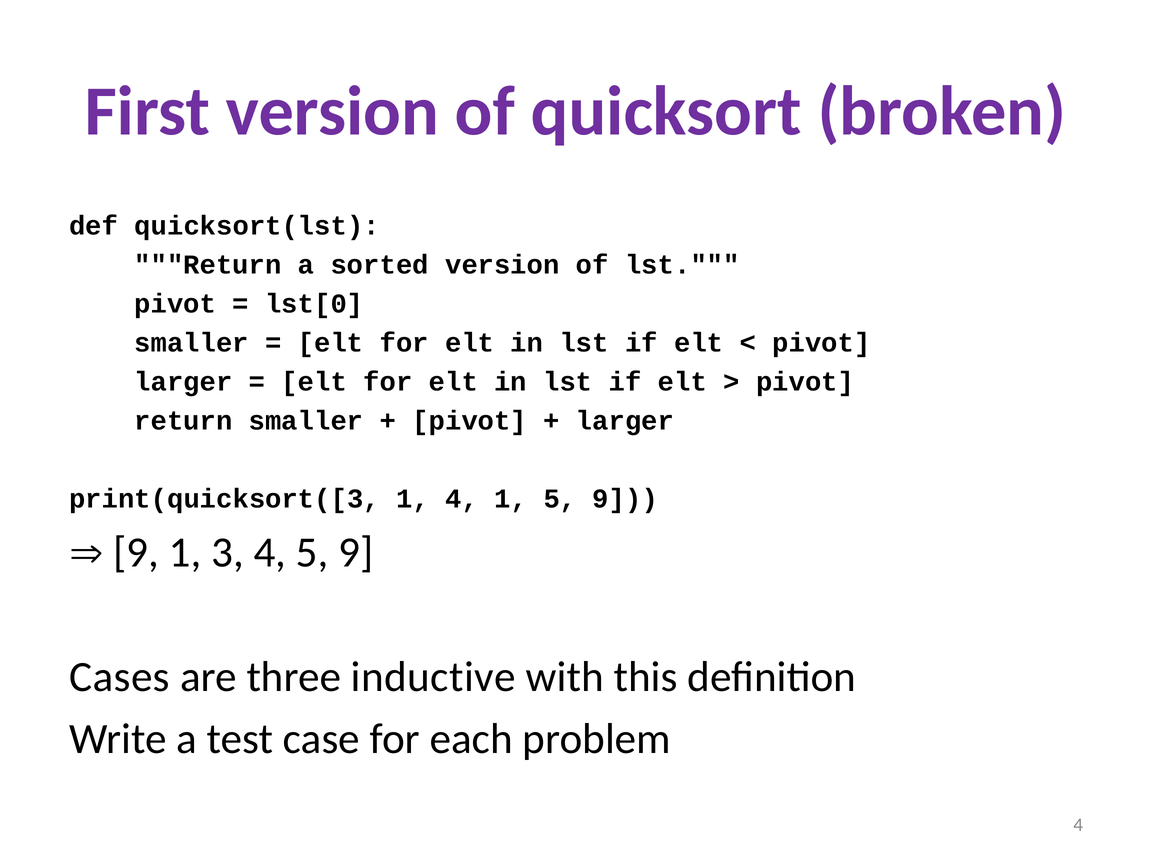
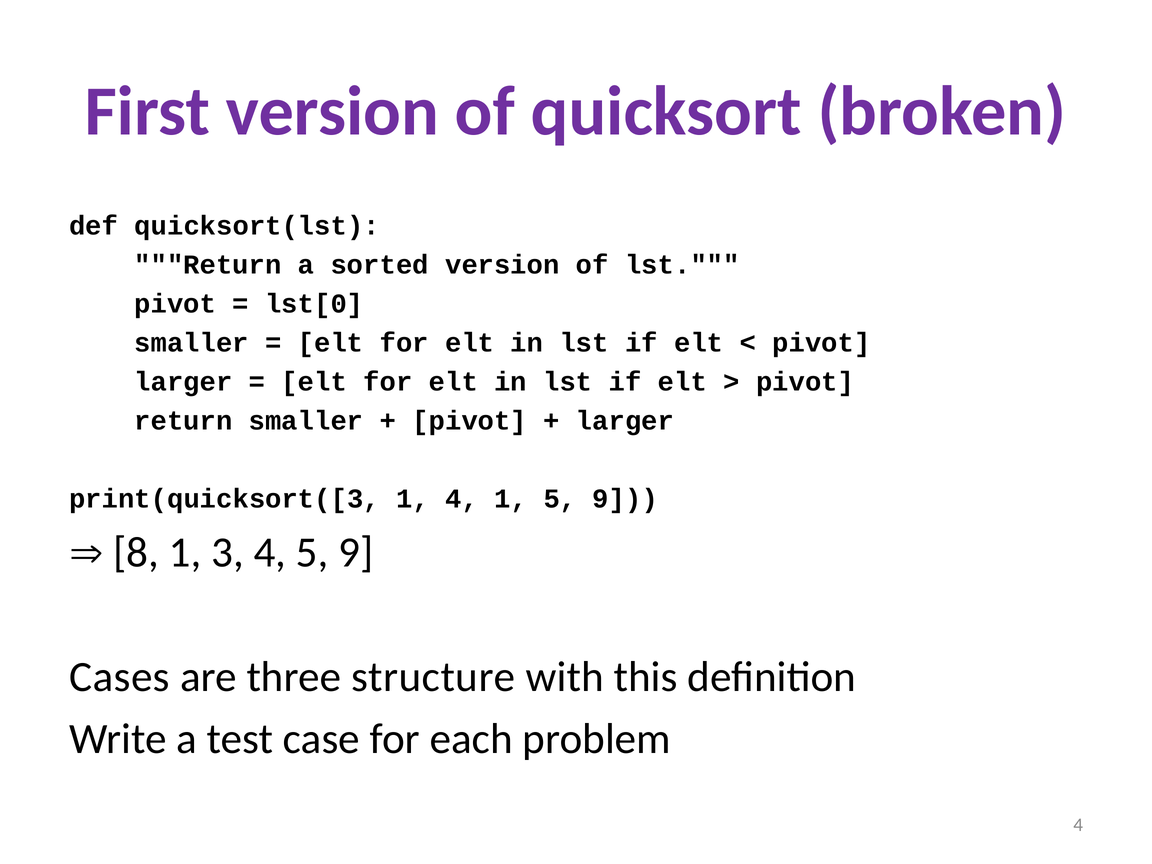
9: 9 -> 8 (136, 553)
inductive: inductive -> structure (433, 677)
